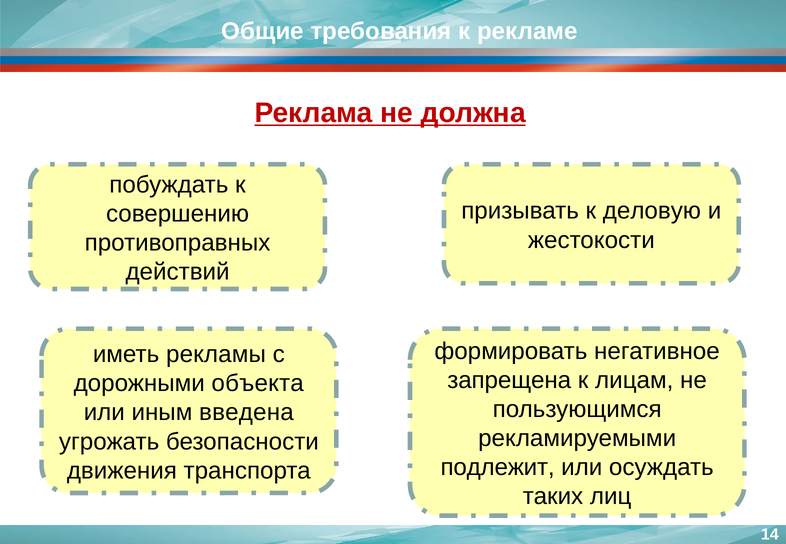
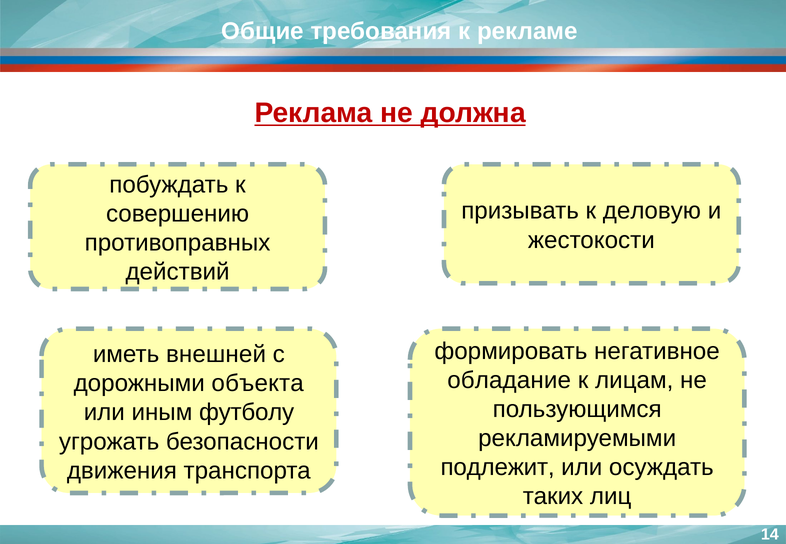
рекламы: рекламы -> внешней (216, 355)
запрещена: запрещена -> обладание (509, 380)
введена: введена -> футболу (247, 413)
